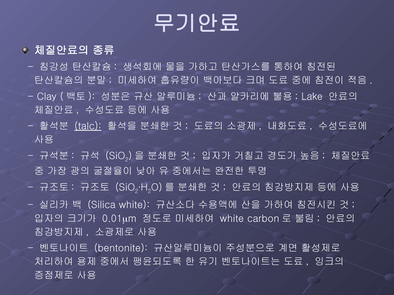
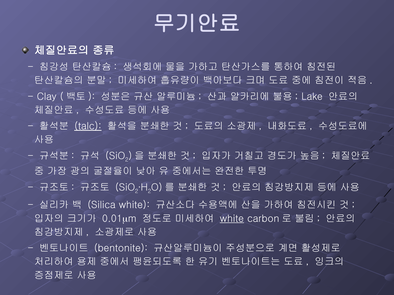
white underline: none -> present (232, 219)
